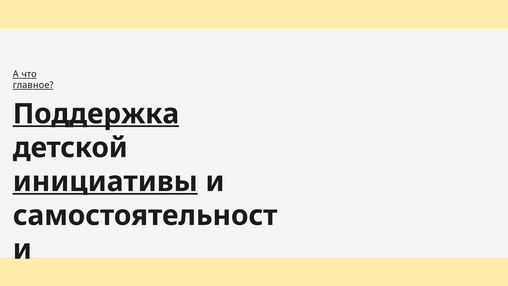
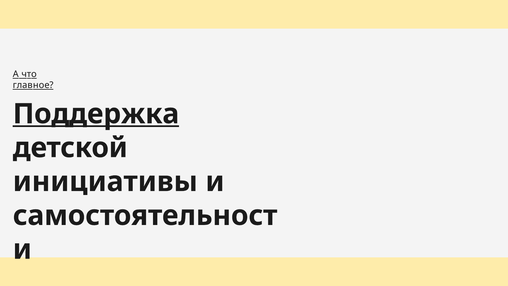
инициативы underline: present -> none (105, 182)
